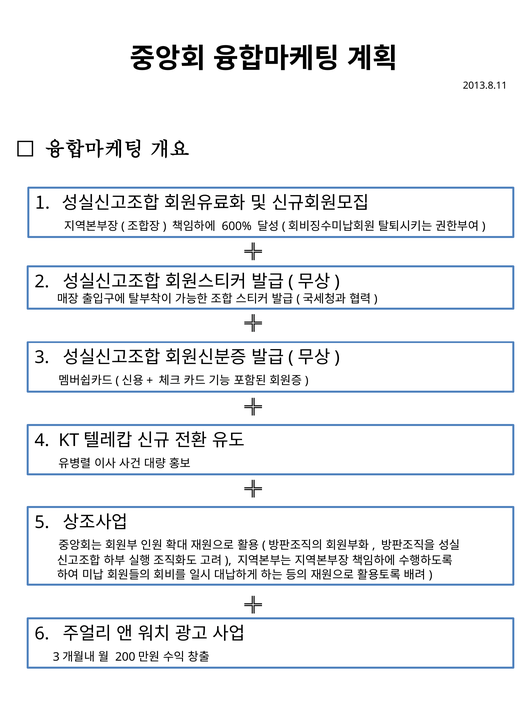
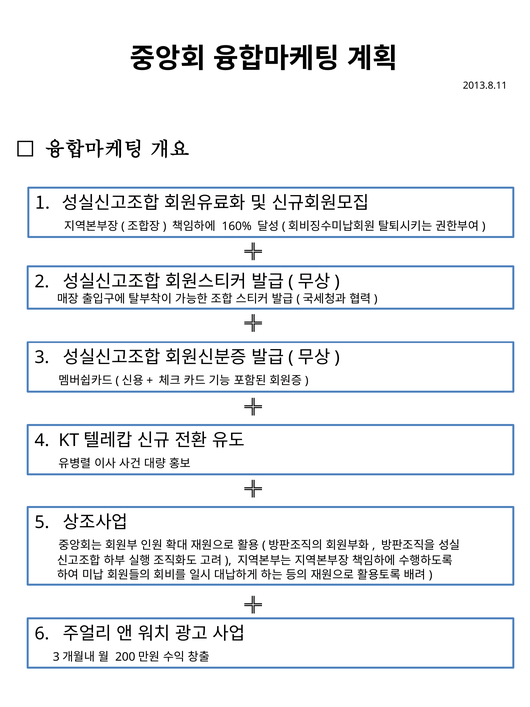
600%: 600% -> 160% (237, 226)
